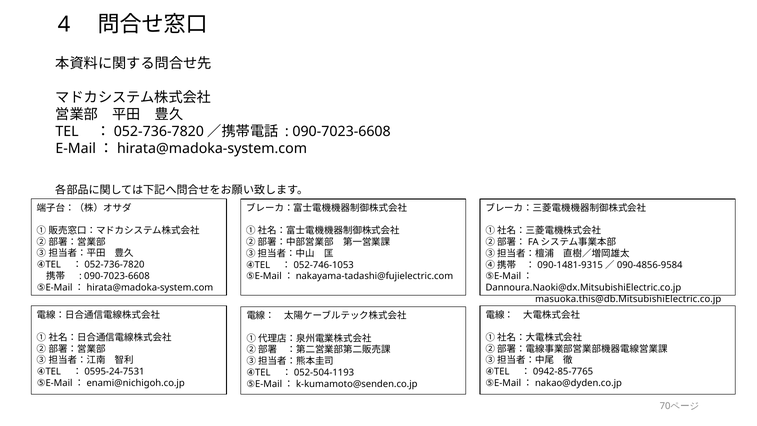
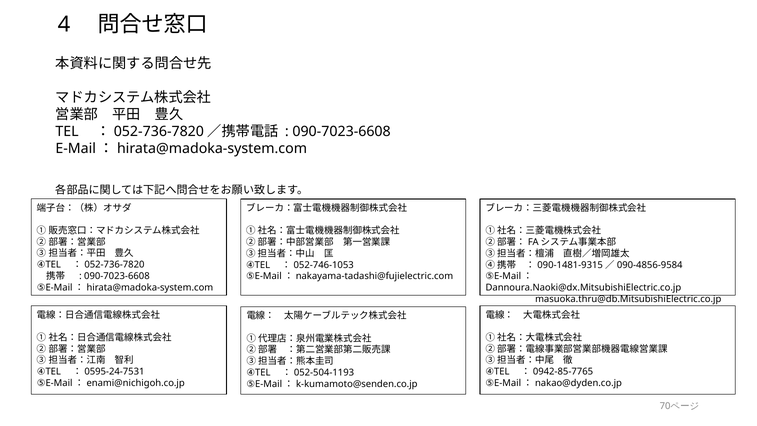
masuoka.this@db.MitsubishiElectric.co.jp: masuoka.this@db.MitsubishiElectric.co.jp -> masuoka.thru@db.MitsubishiElectric.co.jp (628, 299)
